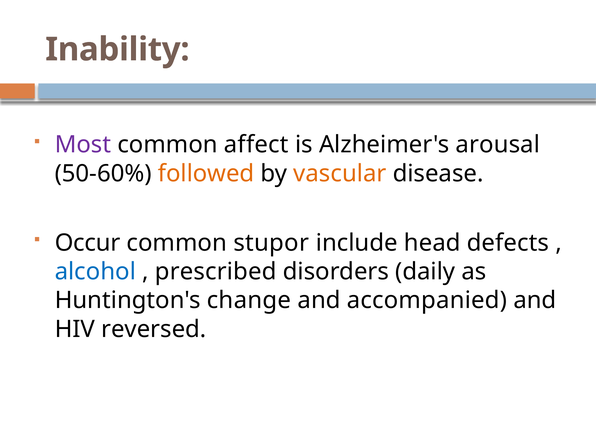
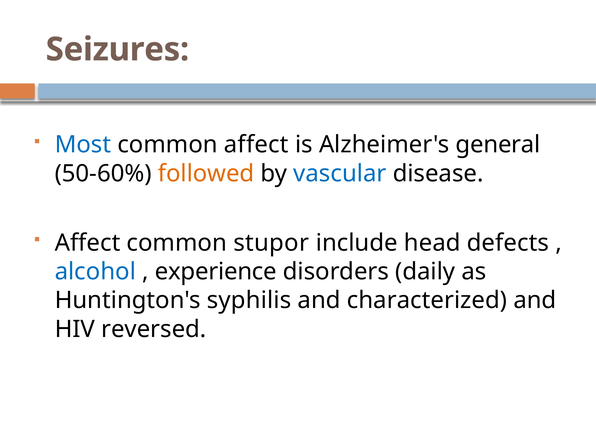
Inability: Inability -> Seizures (117, 49)
Most colour: purple -> blue (83, 145)
arousal: arousal -> general (498, 145)
vascular colour: orange -> blue (340, 174)
Occur: Occur -> Affect (88, 243)
prescribed: prescribed -> experience (216, 272)
change: change -> syphilis (249, 300)
accompanied: accompanied -> characterized (427, 300)
